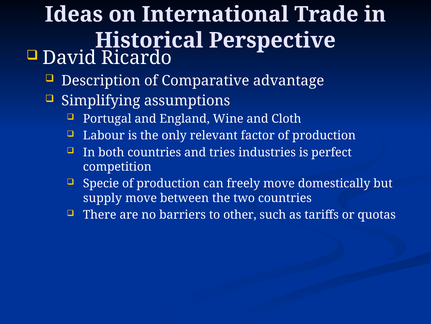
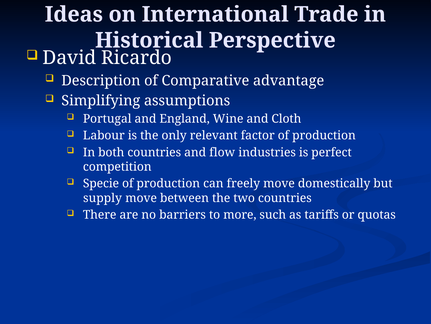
tries: tries -> flow (222, 152)
other: other -> more (240, 214)
